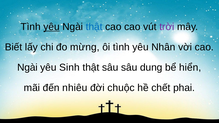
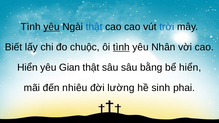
trời colour: purple -> blue (167, 27)
mừng: mừng -> chuộc (85, 47)
tình underline: none -> present (121, 47)
Ngài: Ngài -> Hiển (27, 68)
Sinh: Sinh -> Gian (70, 68)
dung: dung -> bằng (151, 68)
chuộc: chuộc -> lường (121, 88)
chết: chết -> sinh (161, 88)
